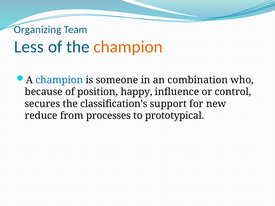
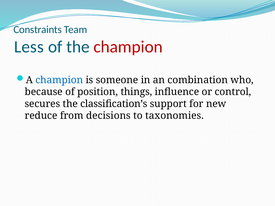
Organizing: Organizing -> Constraints (38, 30)
champion colour: orange -> red (128, 47)
happy: happy -> things (136, 92)
processes: processes -> decisions (108, 116)
prototypical: prototypical -> taxonomies (175, 116)
